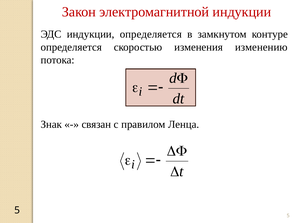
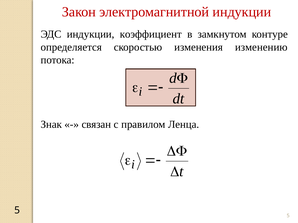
индукции определяется: определяется -> коэффициент (151, 34)
